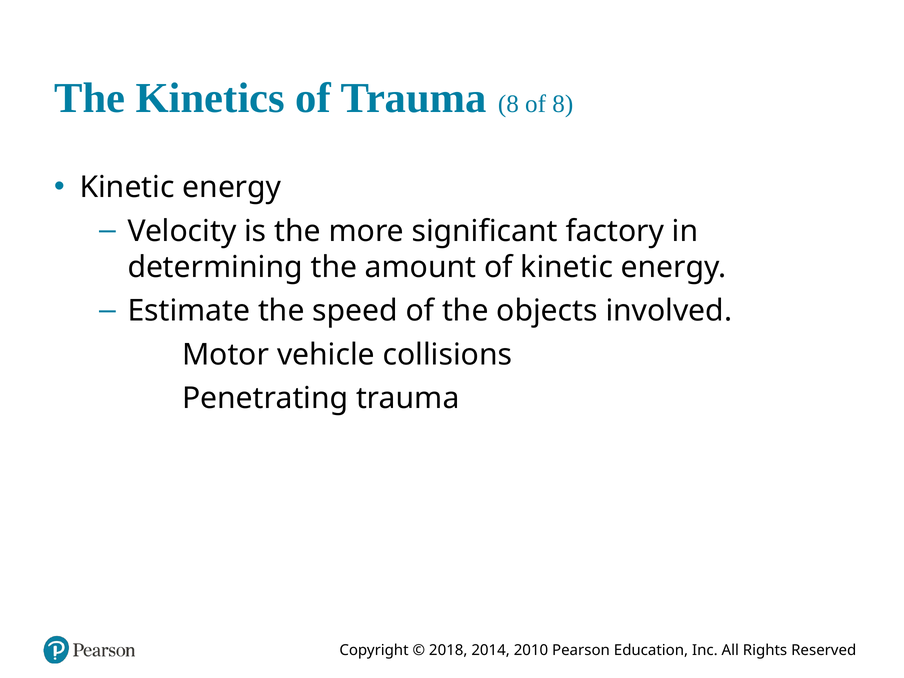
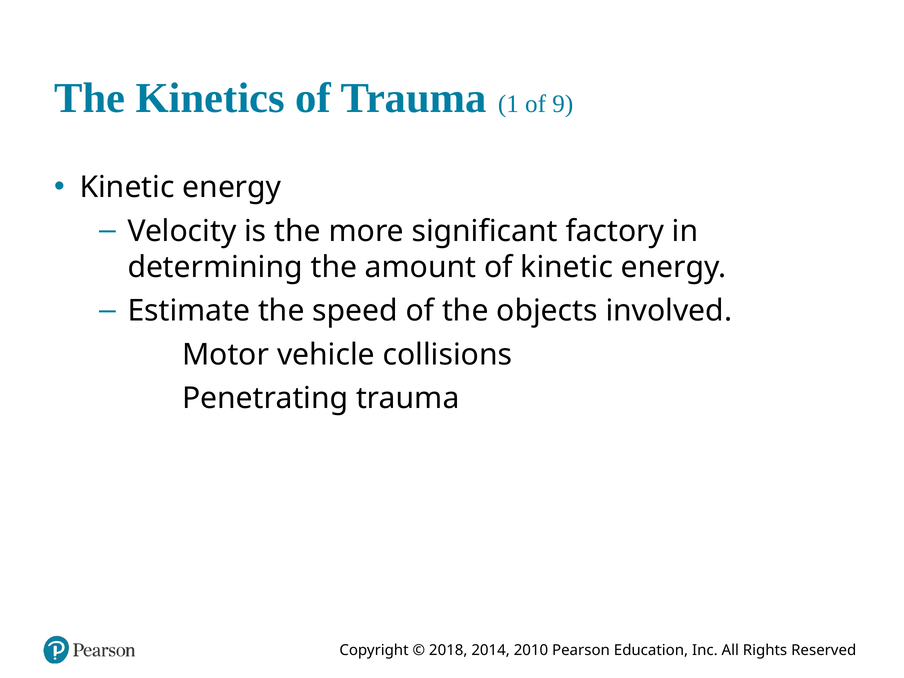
Trauma 8: 8 -> 1 (508, 104)
of 8: 8 -> 9 (563, 104)
